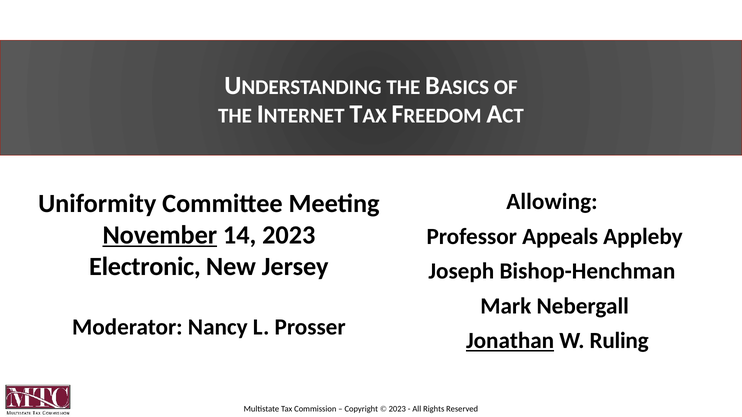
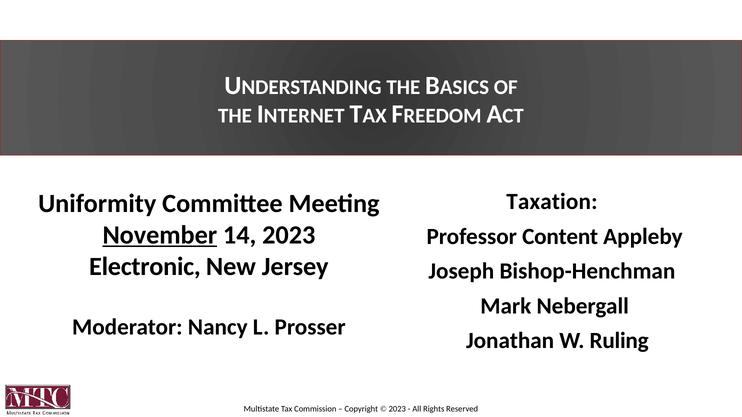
Allowing: Allowing -> Taxation (552, 202)
Appeals: Appeals -> Content (560, 237)
Jonathan underline: present -> none (510, 341)
